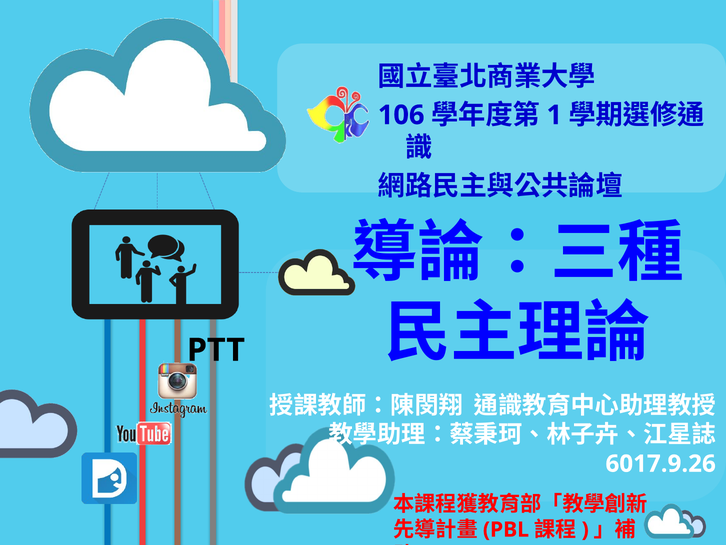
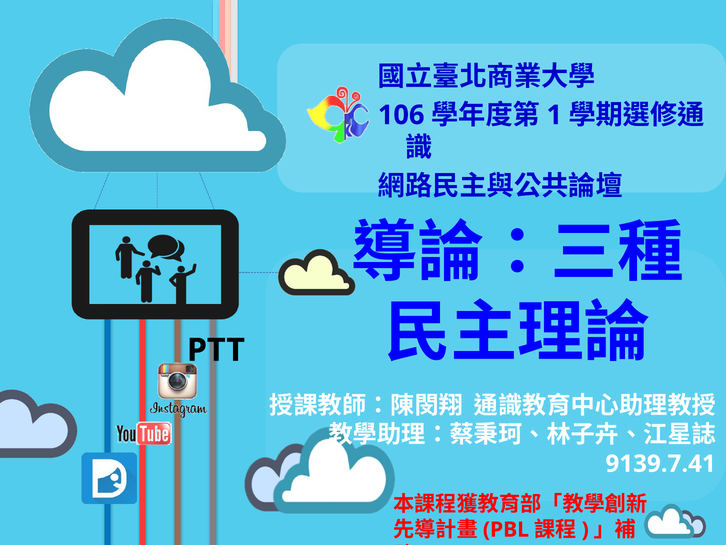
6017.9.26: 6017.9.26 -> 9139.7.41 (661, 463)
